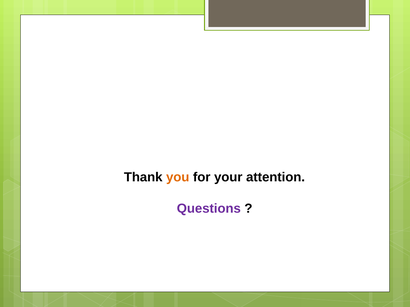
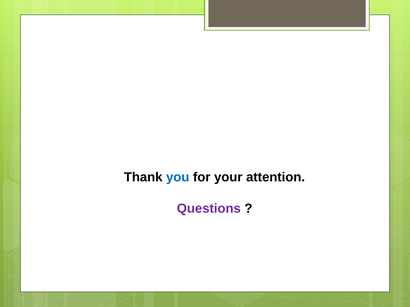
you colour: orange -> blue (178, 178)
